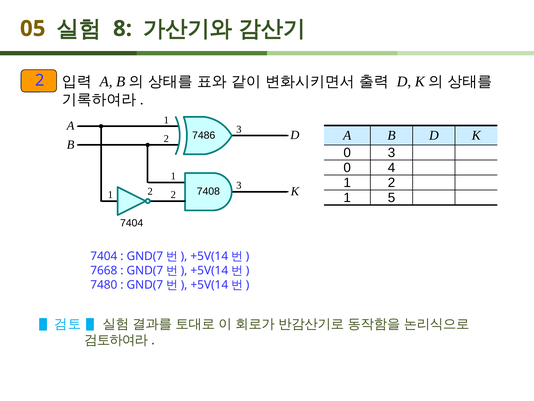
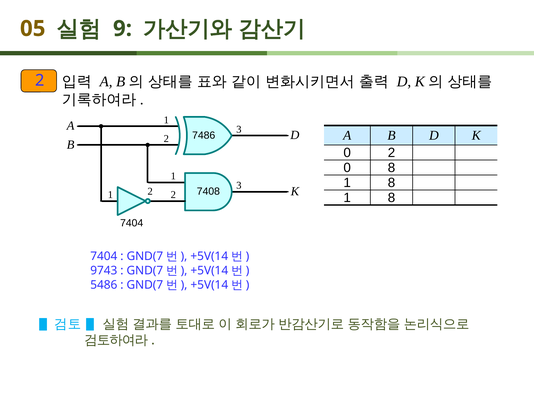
8: 8 -> 9 (122, 29)
0 3: 3 -> 2 (392, 153)
0 4: 4 -> 8 (392, 168)
2: 2 -> 8 (392, 182)
5: 5 -> 8 (392, 197)
7668: 7668 -> 9743 (104, 270)
7480: 7480 -> 5486 (104, 285)
